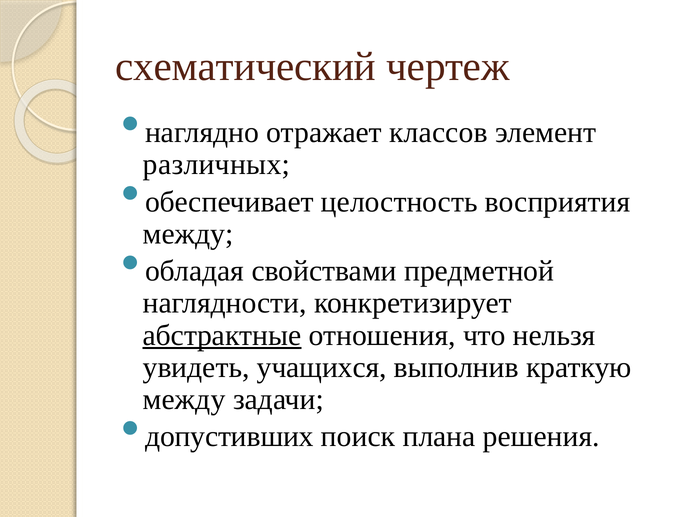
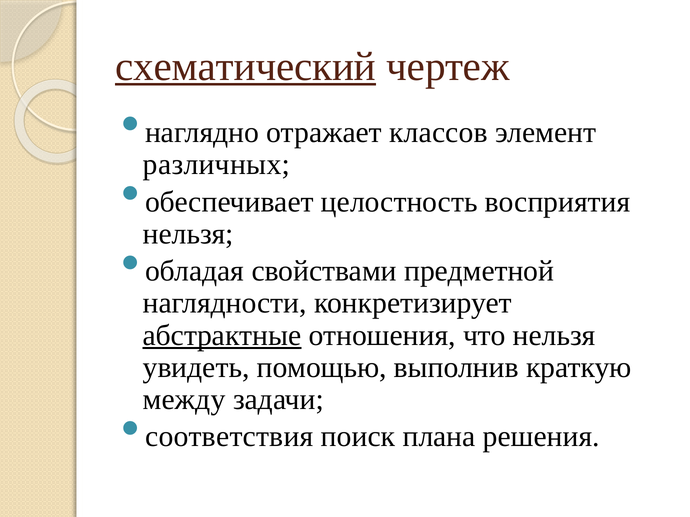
схематический underline: none -> present (246, 67)
между: между -> нельзя (188, 234)
учащихся: учащихся -> помощью (322, 368)
допустивших: допустивших -> соответствия (229, 437)
